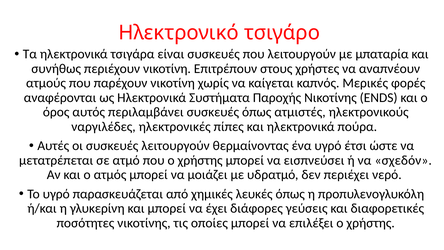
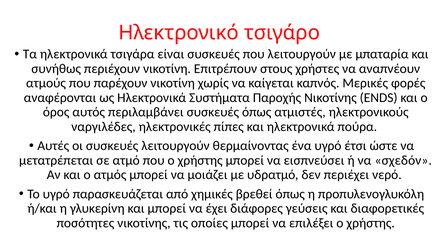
λευκές: λευκές -> βρεθεί (254, 194)
